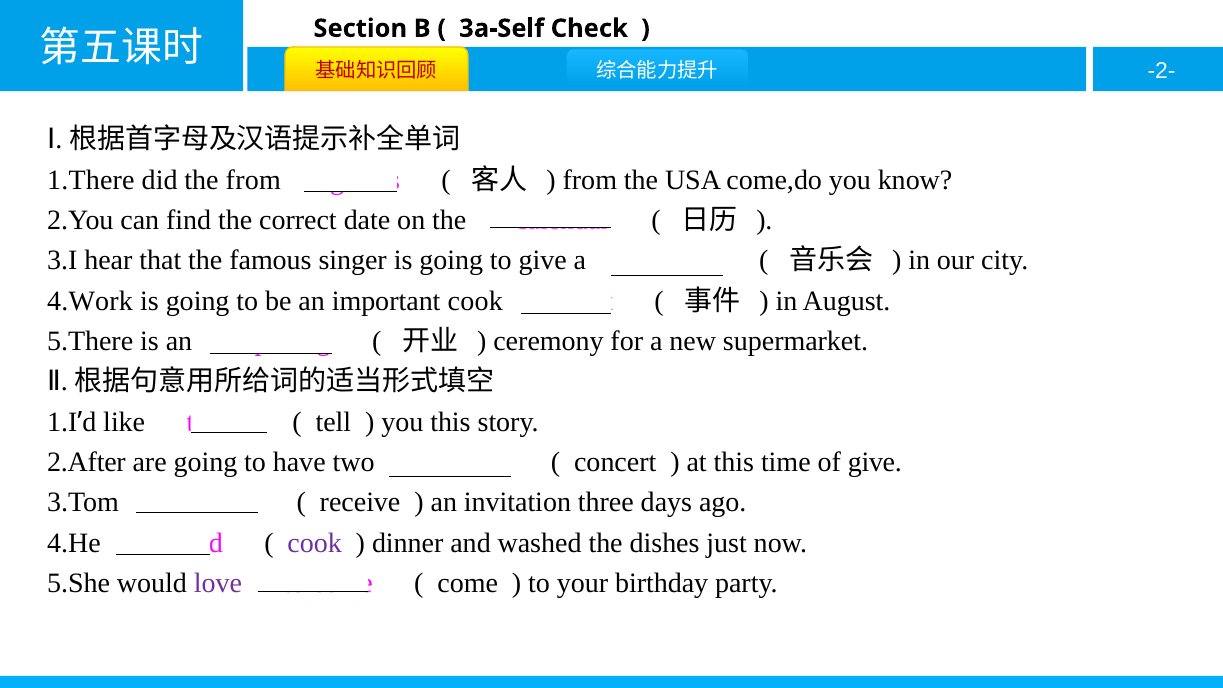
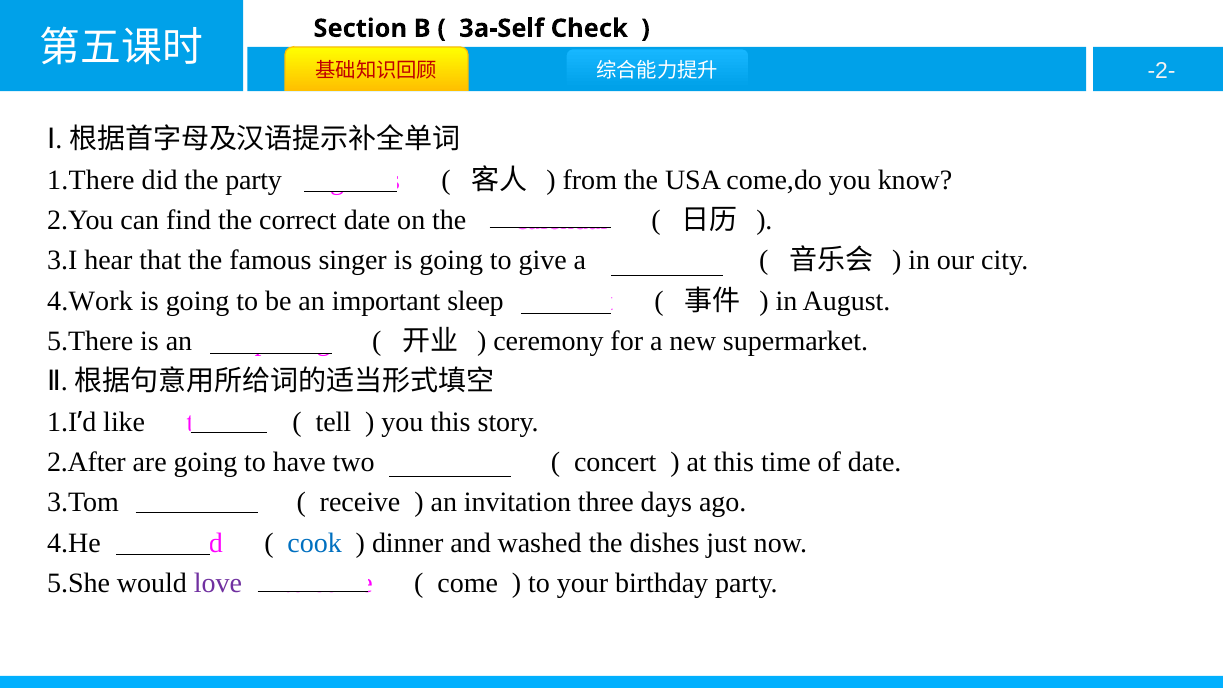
the from: from -> party (254, 180)
important cook: cook -> sleep (476, 301)
of give: give -> date (875, 462)
cook colour: purple -> blue (315, 543)
